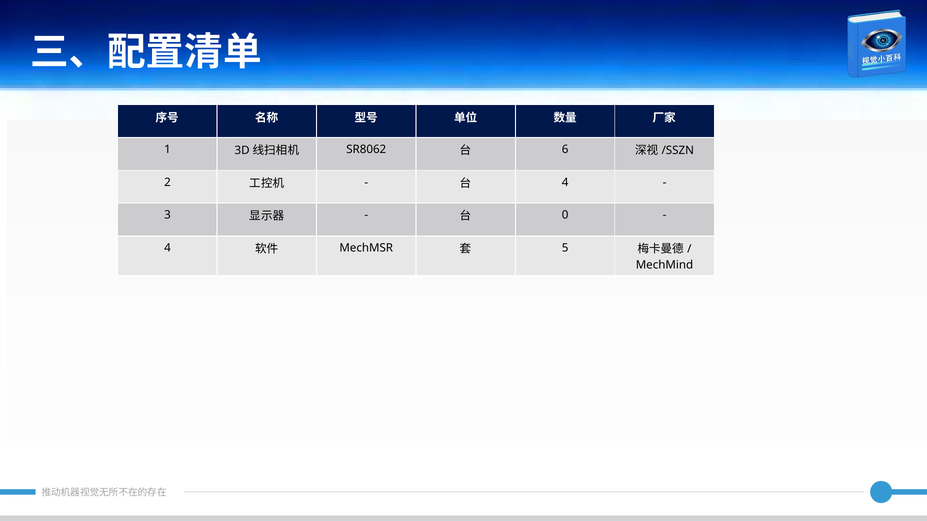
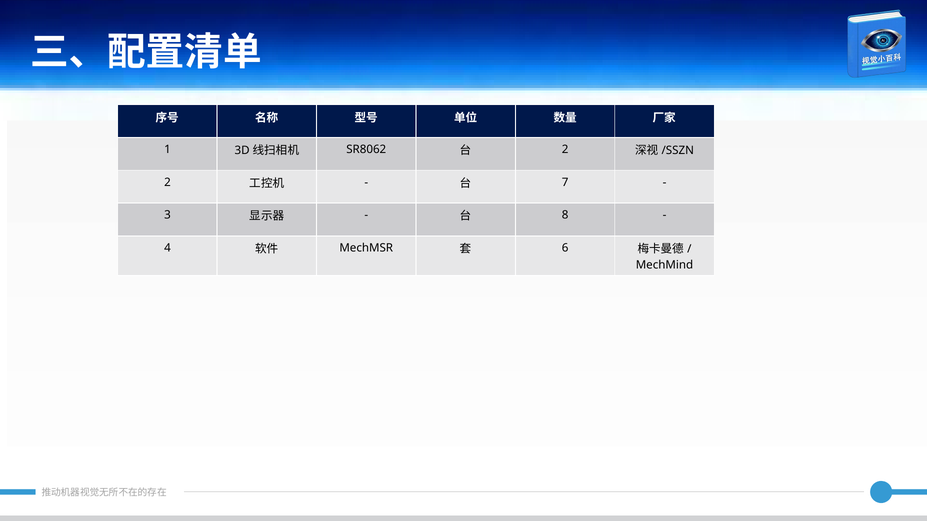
6: 6 -> 2 (565, 150)
4: 4 -> 7 (565, 182)
0: 0 -> 8 (565, 215)
5: 5 -> 6 (565, 248)
